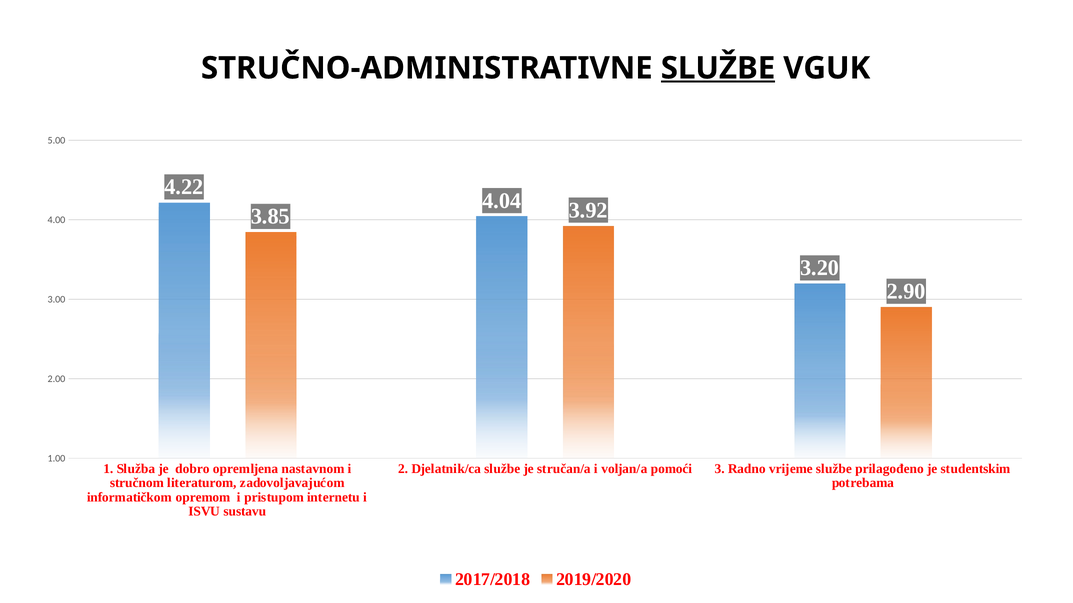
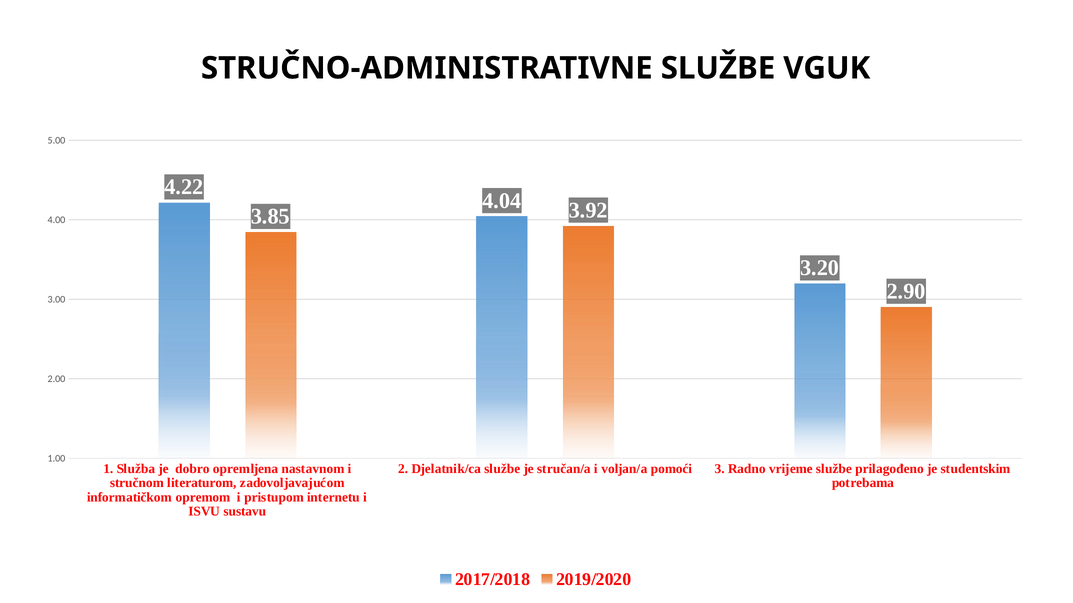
SLUŽBE underline: present -> none (718, 68)
